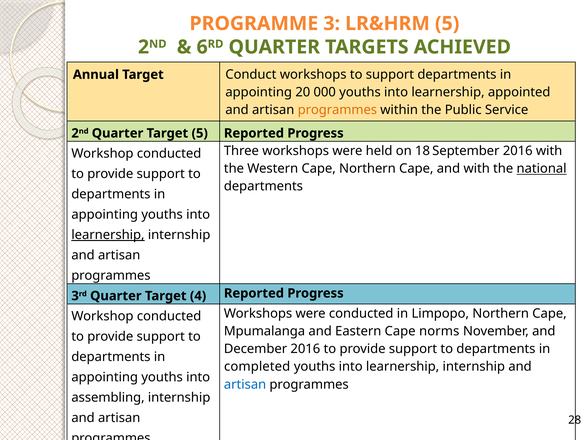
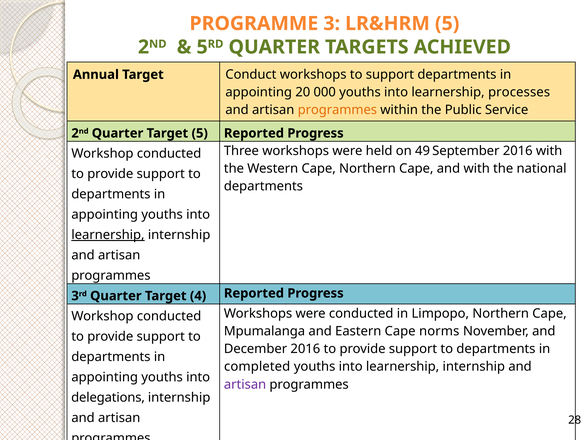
6: 6 -> 5 (202, 47)
appointed: appointed -> processes (519, 92)
18: 18 -> 49 (422, 151)
national underline: present -> none (542, 169)
artisan colour: blue -> purple (245, 385)
assembling: assembling -> delegations (108, 398)
